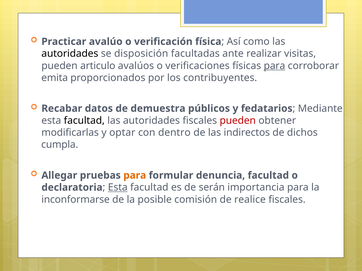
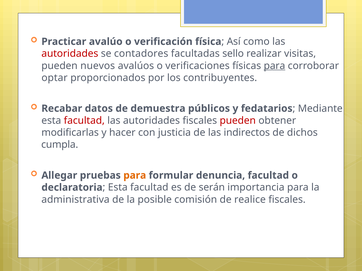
autoridades colour: black -> red (70, 54)
disposición: disposición -> contadores (141, 54)
ante: ante -> sello (233, 54)
articulo: articulo -> nuevos (98, 66)
emita: emita -> optar (55, 78)
facultad colour: black -> red (84, 121)
optar: optar -> hacer (122, 133)
dentro: dentro -> justicia (174, 133)
Esta underline: present -> none (118, 188)
inconformarse: inconformarse -> administrativa (75, 200)
